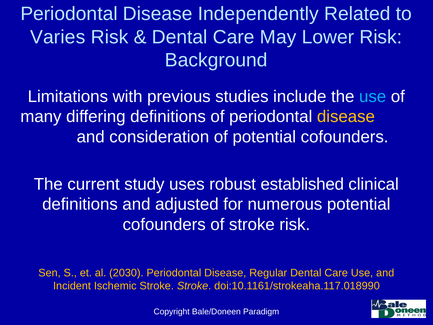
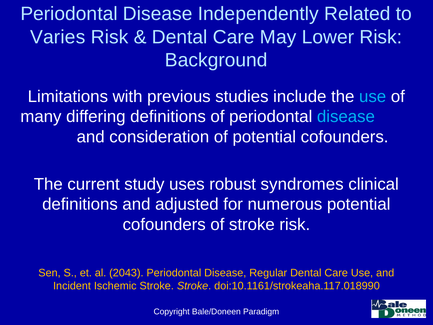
disease colour: yellow -> light blue (346, 117)
established: established -> syndromes (302, 184)
2030: 2030 -> 2043 (126, 273)
